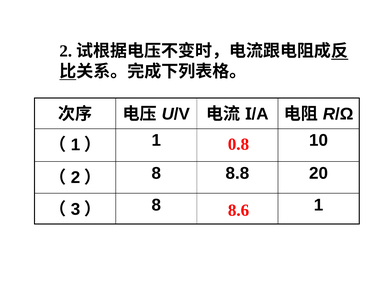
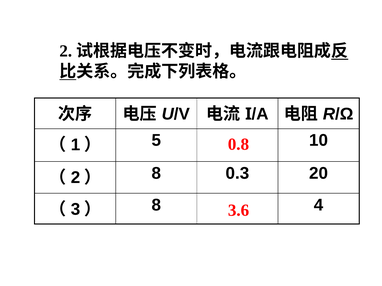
1: 1 -> 5 (156, 141)
8.8: 8.8 -> 0.3 (237, 174)
8.6: 8.6 -> 3.6 (239, 211)
8 1: 1 -> 4 (319, 205)
